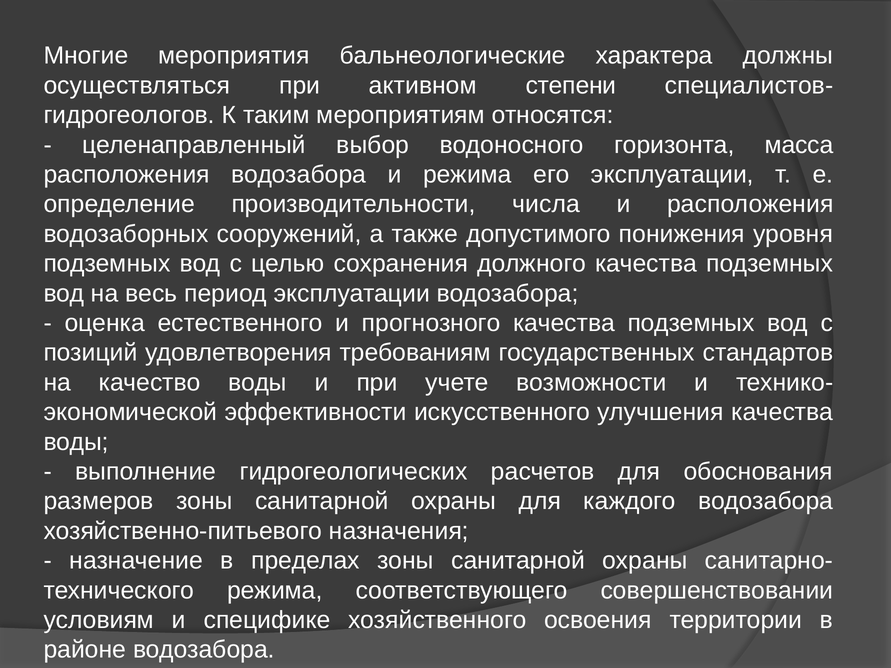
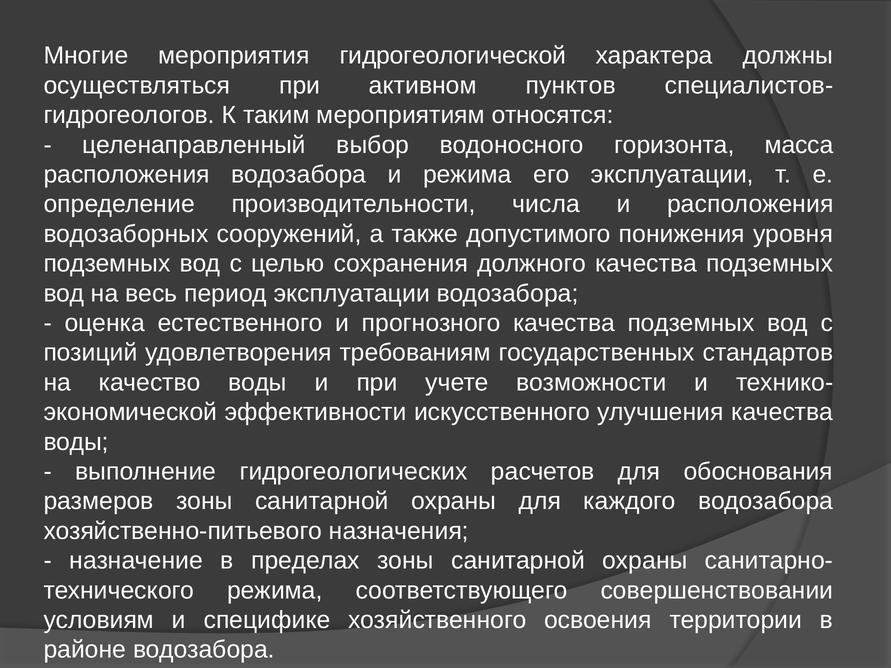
бальнеологические: бальнеологические -> гидрогеологической (453, 56)
степени: степени -> пунктов (571, 85)
